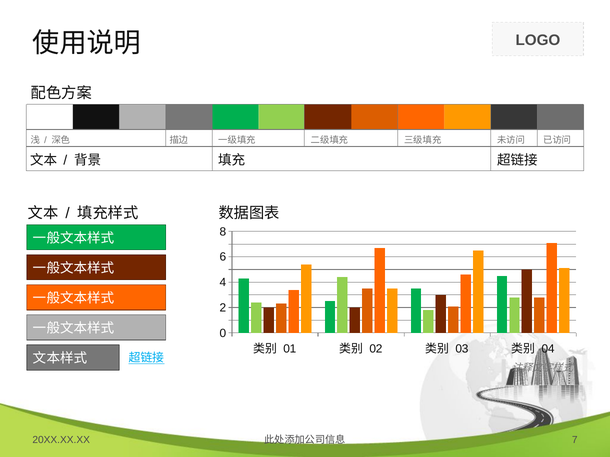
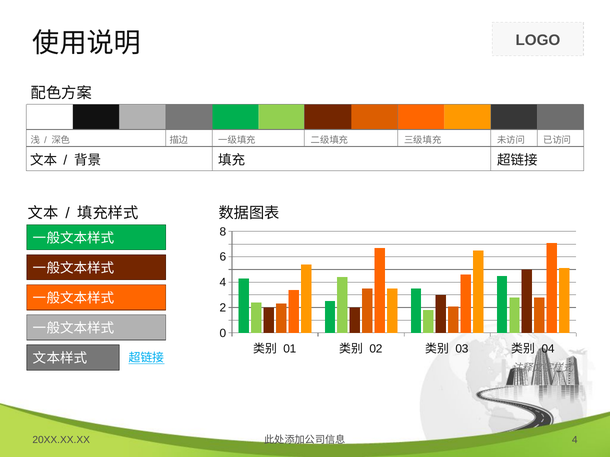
7: 7 -> 4 (575, 440)
